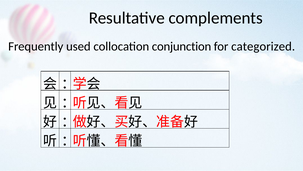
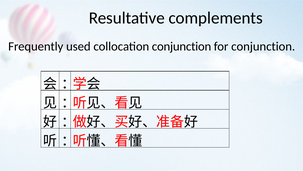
for categorized: categorized -> conjunction (263, 46)
